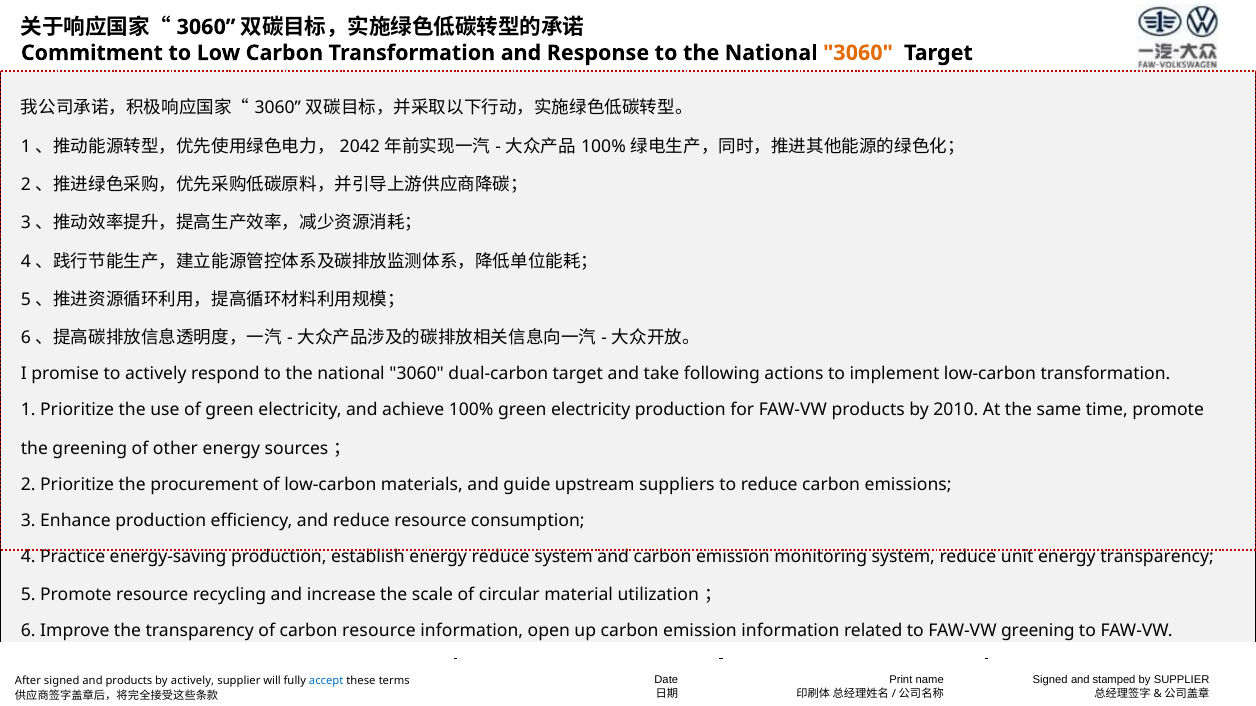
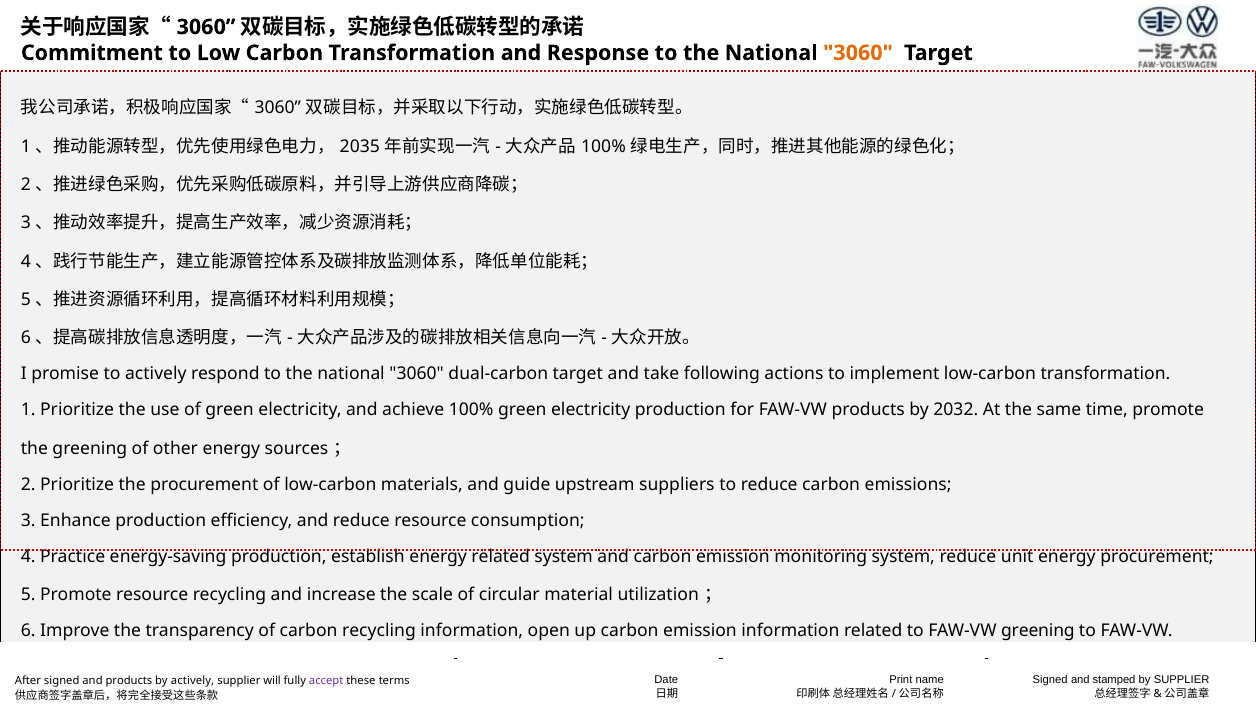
2042: 2042 -> 2035 (360, 146)
2010: 2010 -> 2032 (956, 410)
energy reduce: reduce -> related (501, 557)
energy transparency: transparency -> procurement (1157, 557)
carbon resource: resource -> recycling (379, 631)
accept colour: blue -> purple (326, 682)
